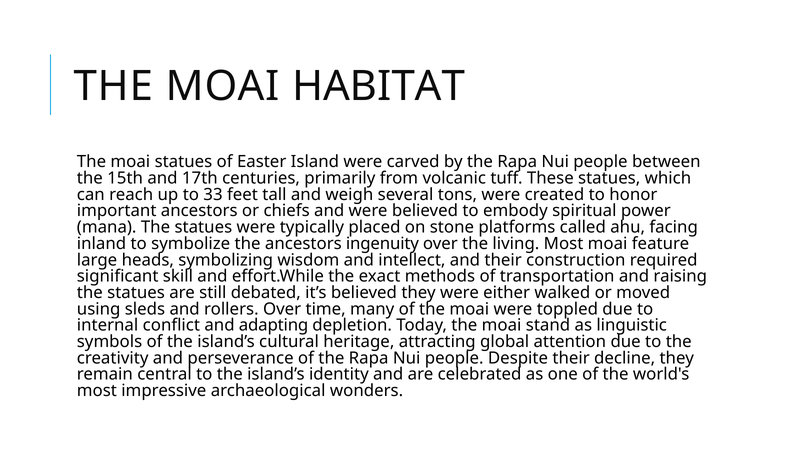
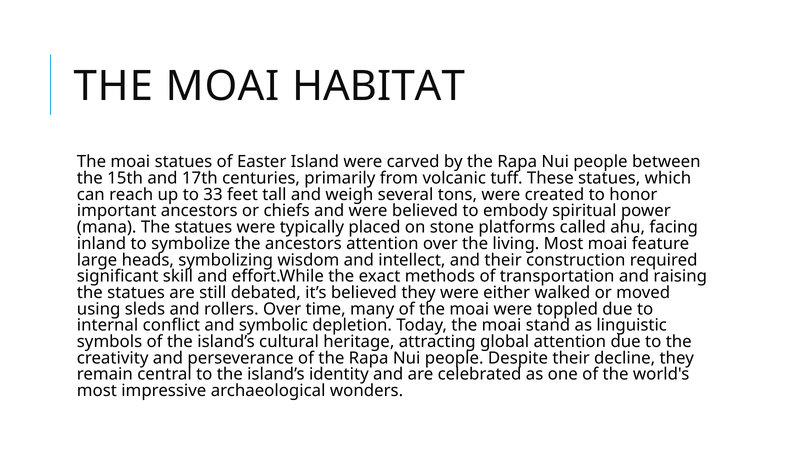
ancestors ingenuity: ingenuity -> attention (382, 244)
adapting: adapting -> symbolic (274, 325)
